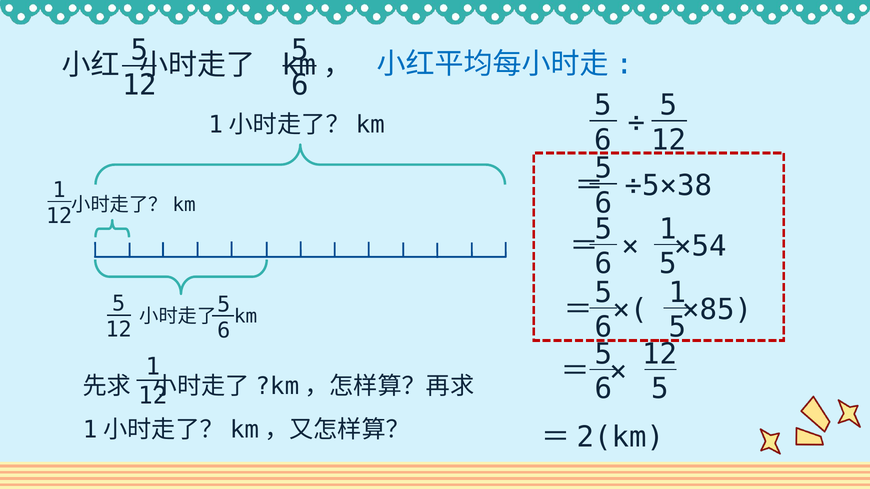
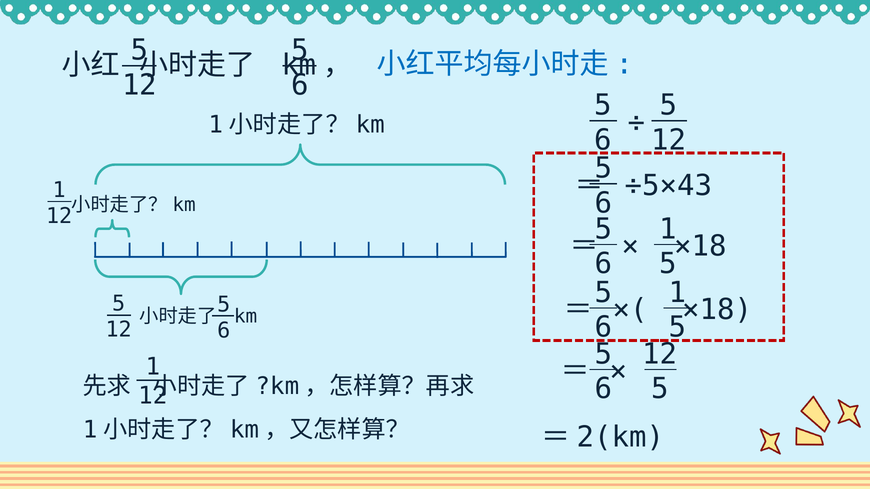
÷5×38: ÷5×38 -> ÷5×43 (669, 186)
×54: ×54 -> ×18 (700, 247)
×85: ×85 -> ×18 (717, 310)
